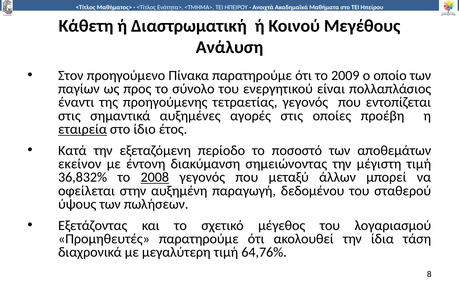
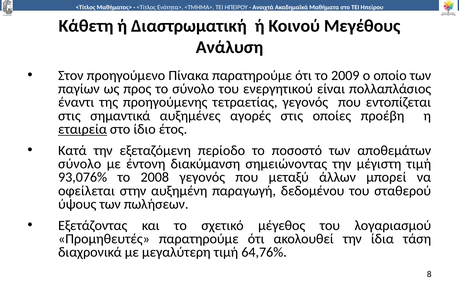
εκείνον: εκείνον -> σύνολο (80, 164)
36,832%: 36,832% -> 93,076% (83, 177)
2008 underline: present -> none (155, 177)
